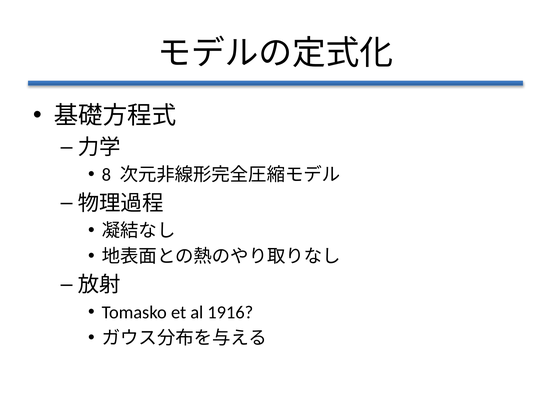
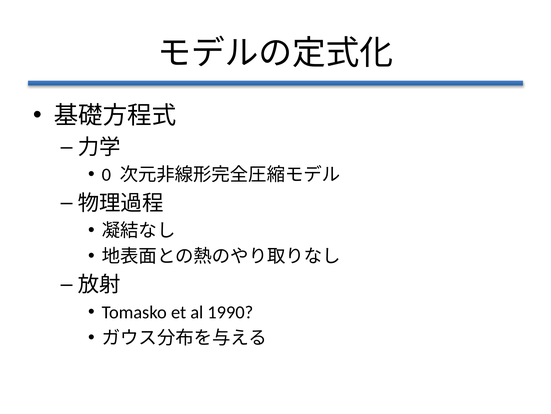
8: 8 -> 0 (107, 175)
1916: 1916 -> 1990 (230, 312)
